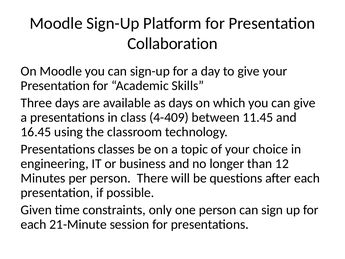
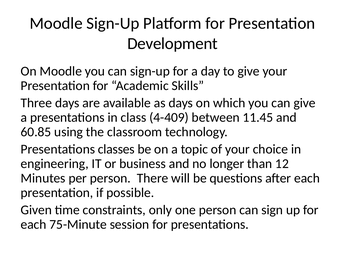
Collaboration: Collaboration -> Development (173, 43)
16.45: 16.45 -> 60.85 (36, 132)
21-Minute: 21-Minute -> 75-Minute (78, 224)
